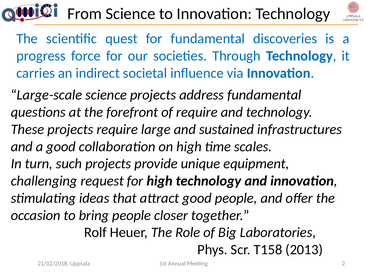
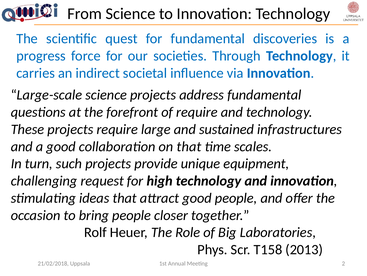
on high: high -> that (189, 146)
